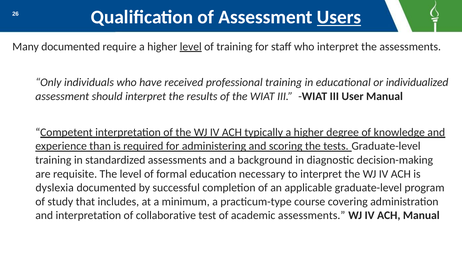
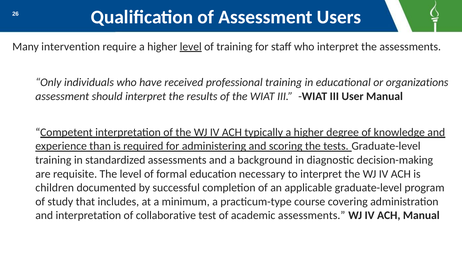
Users underline: present -> none (339, 17)
Many documented: documented -> intervention (71, 47)
individualized: individualized -> organizations (417, 82)
dyslexia: dyslexia -> children (55, 188)
